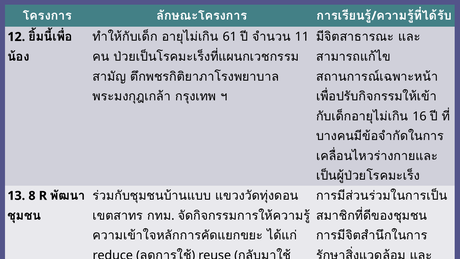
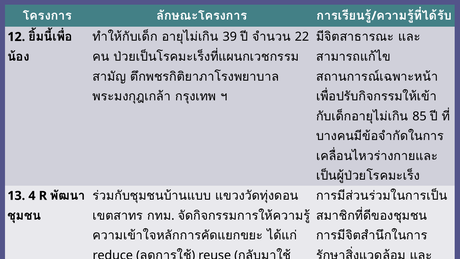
61: 61 -> 39 (230, 37)
11: 11 -> 22 (302, 37)
16: 16 -> 85 (419, 116)
8: 8 -> 4 (32, 196)
